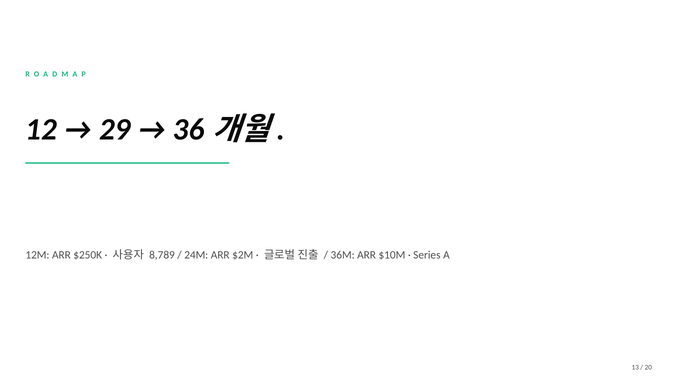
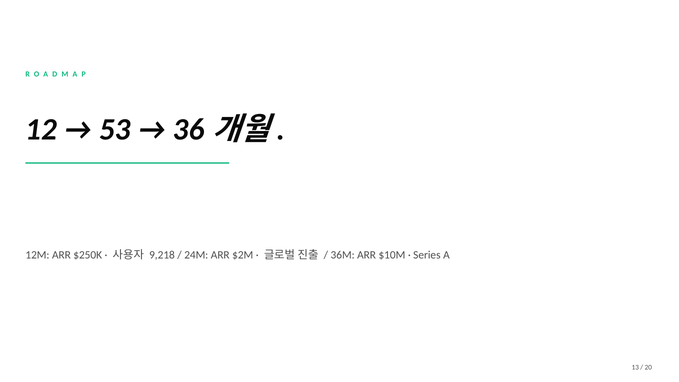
29: 29 -> 53 (115, 129)
8,789: 8,789 -> 9,218 (162, 255)
